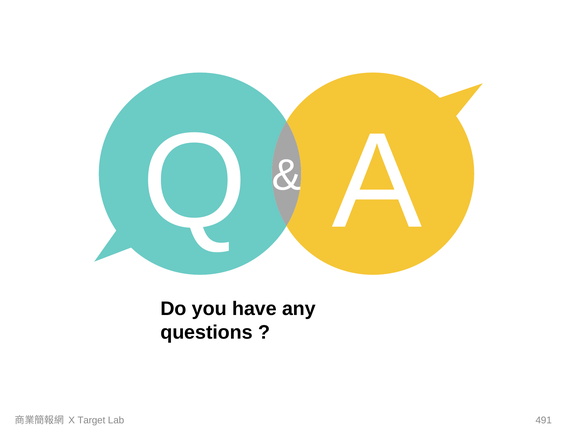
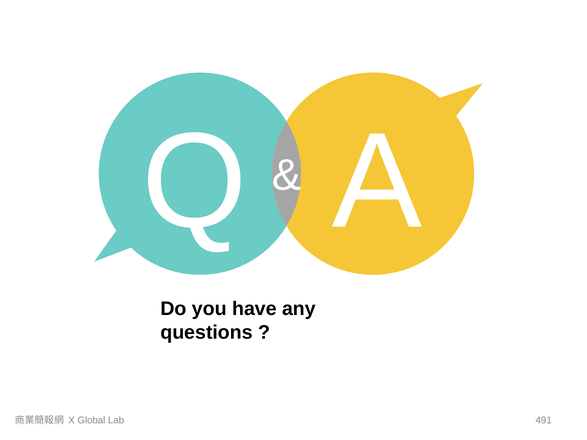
Target: Target -> Global (91, 420)
